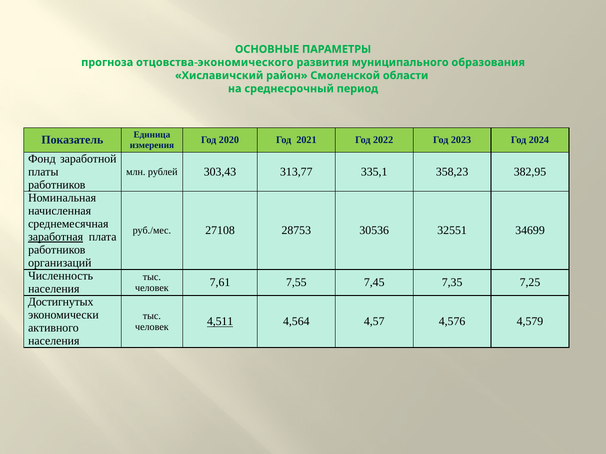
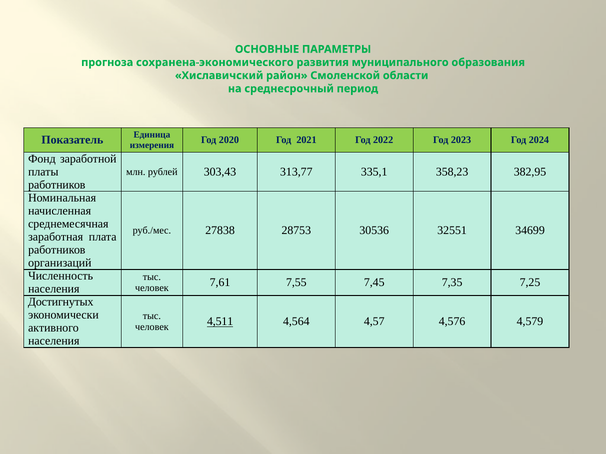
отцовства-экономического: отцовства-экономического -> сохранена-экономического (215, 62)
27108: 27108 -> 27838 (220, 231)
заработная underline: present -> none (56, 237)
